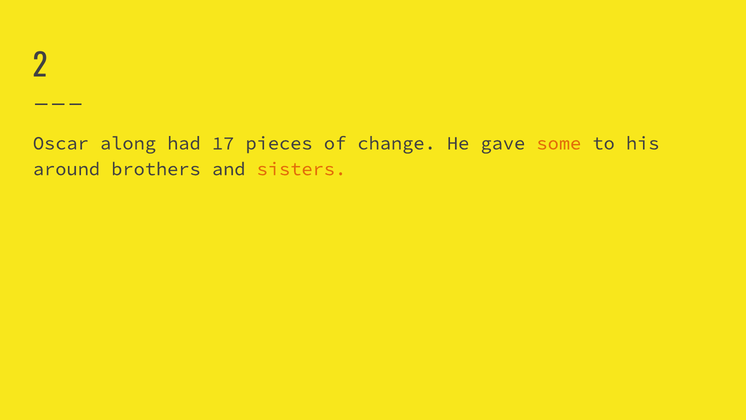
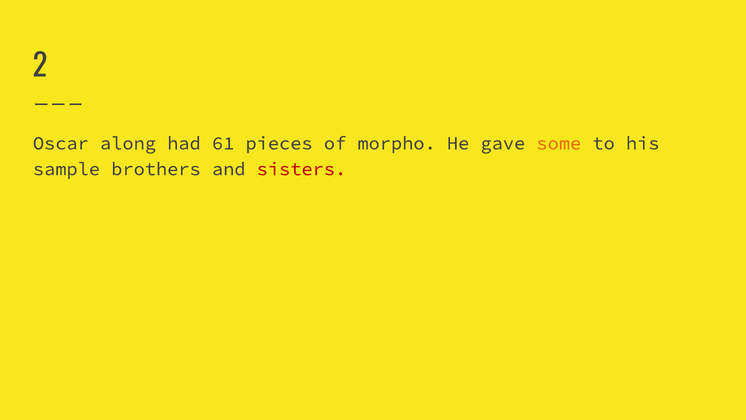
17: 17 -> 61 (223, 143)
change: change -> morpho (397, 143)
around: around -> sample (66, 169)
sisters colour: orange -> red (301, 169)
